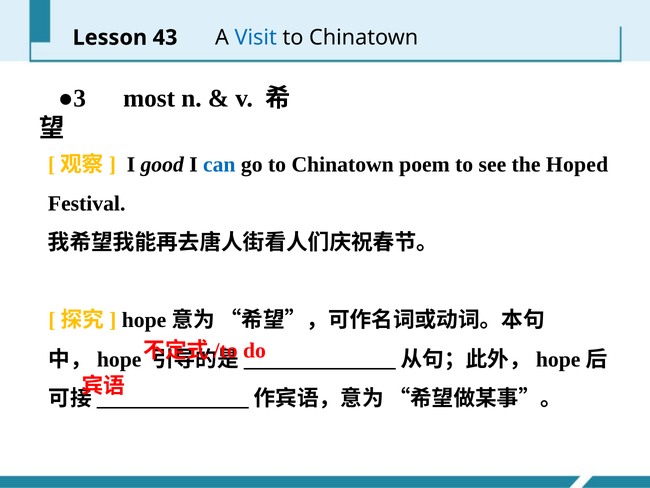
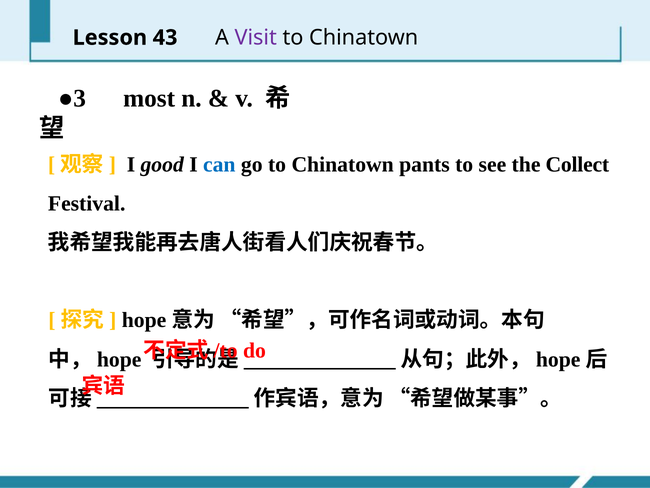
Visit colour: blue -> purple (256, 38)
poem: poem -> pants (424, 164)
Hoped: Hoped -> Collect (577, 164)
